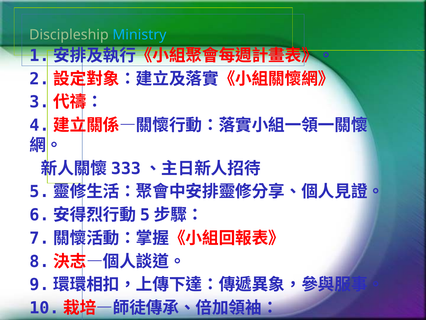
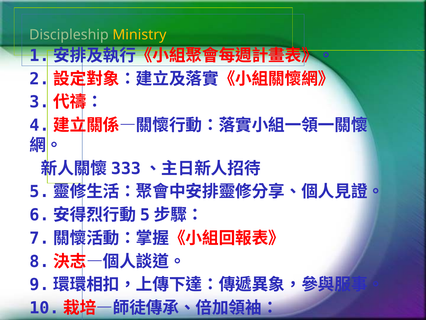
Ministry colour: light blue -> yellow (139, 35)
